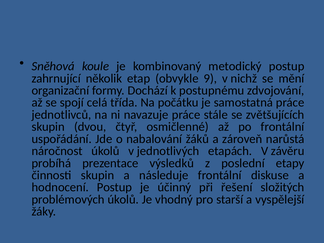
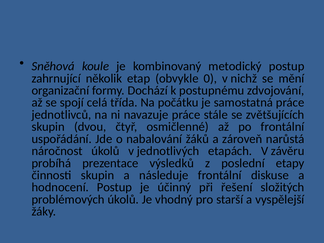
9: 9 -> 0 (210, 78)
